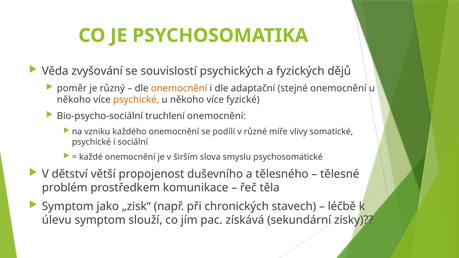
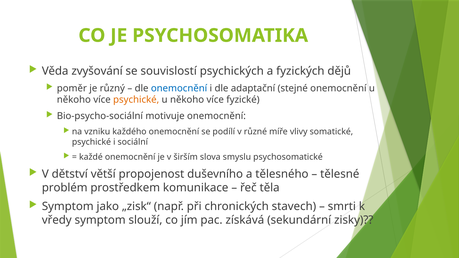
onemocnění colour: orange -> blue (179, 88)
truchlení: truchlení -> motivuje (165, 116)
léčbě: léčbě -> smrti (342, 207)
úlevu: úlevu -> vředy (57, 220)
